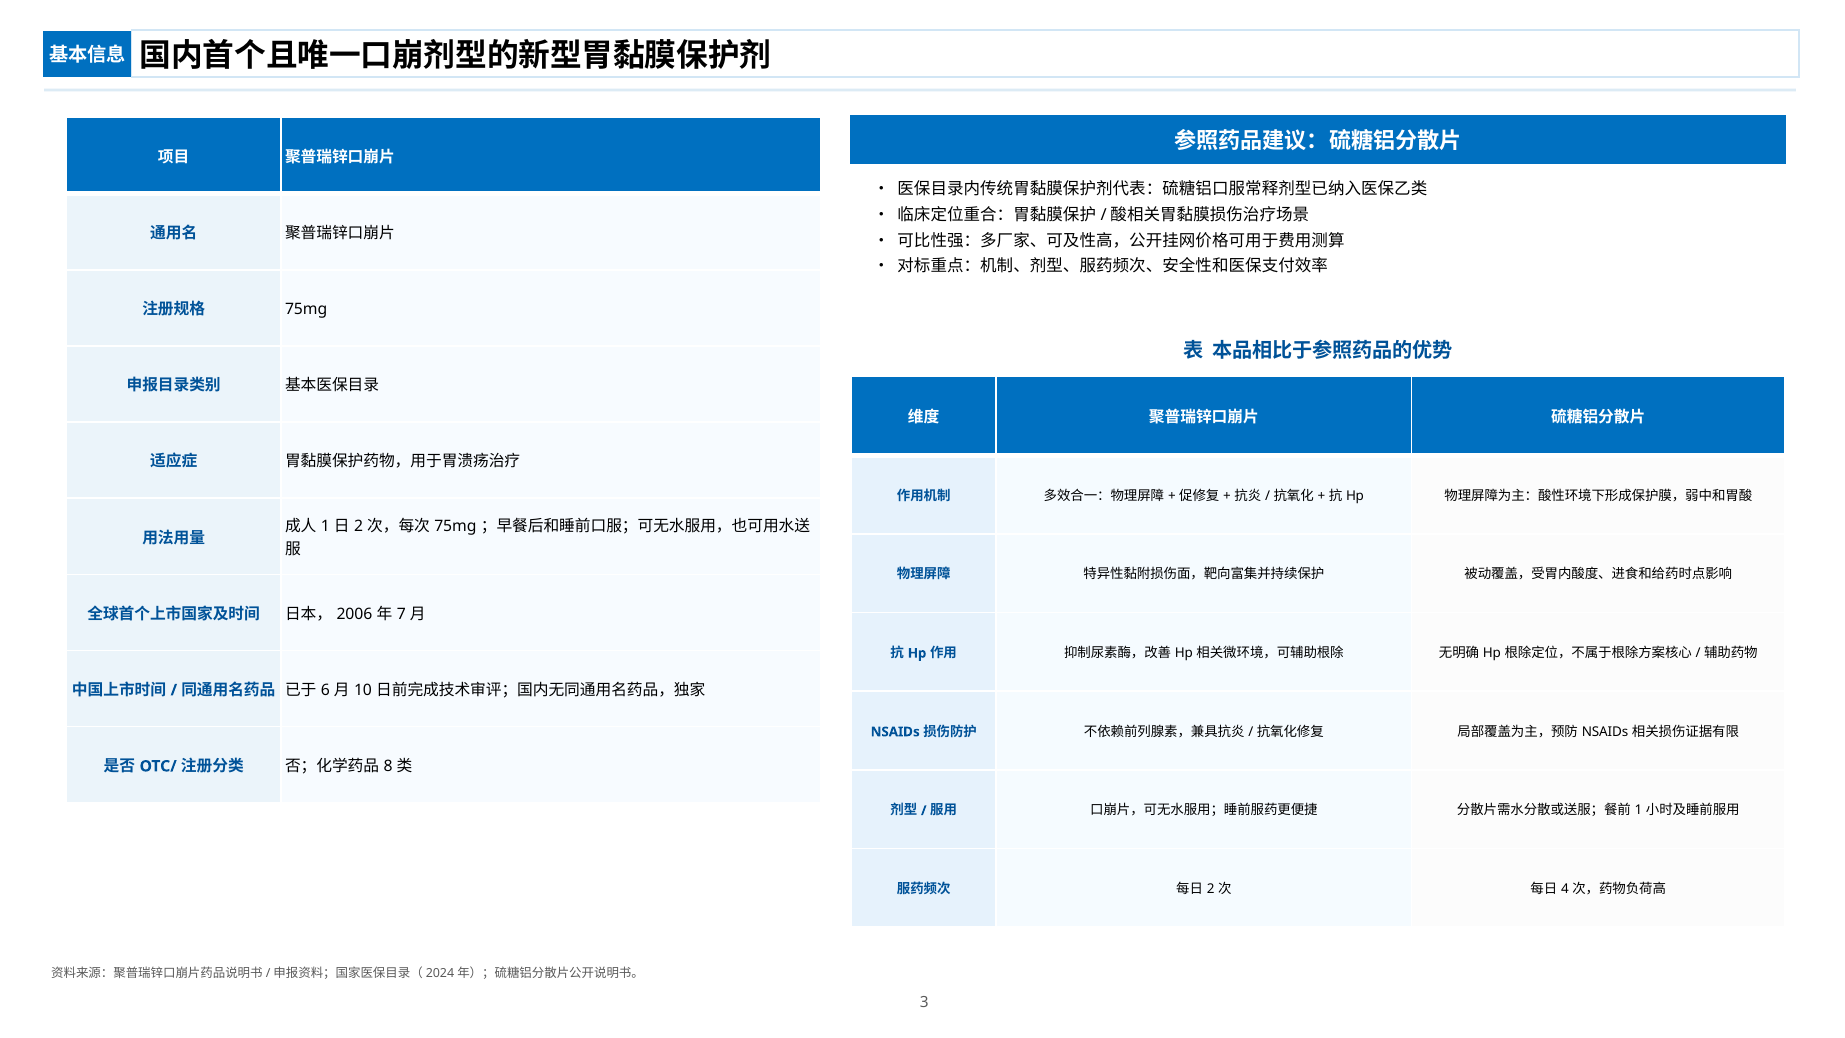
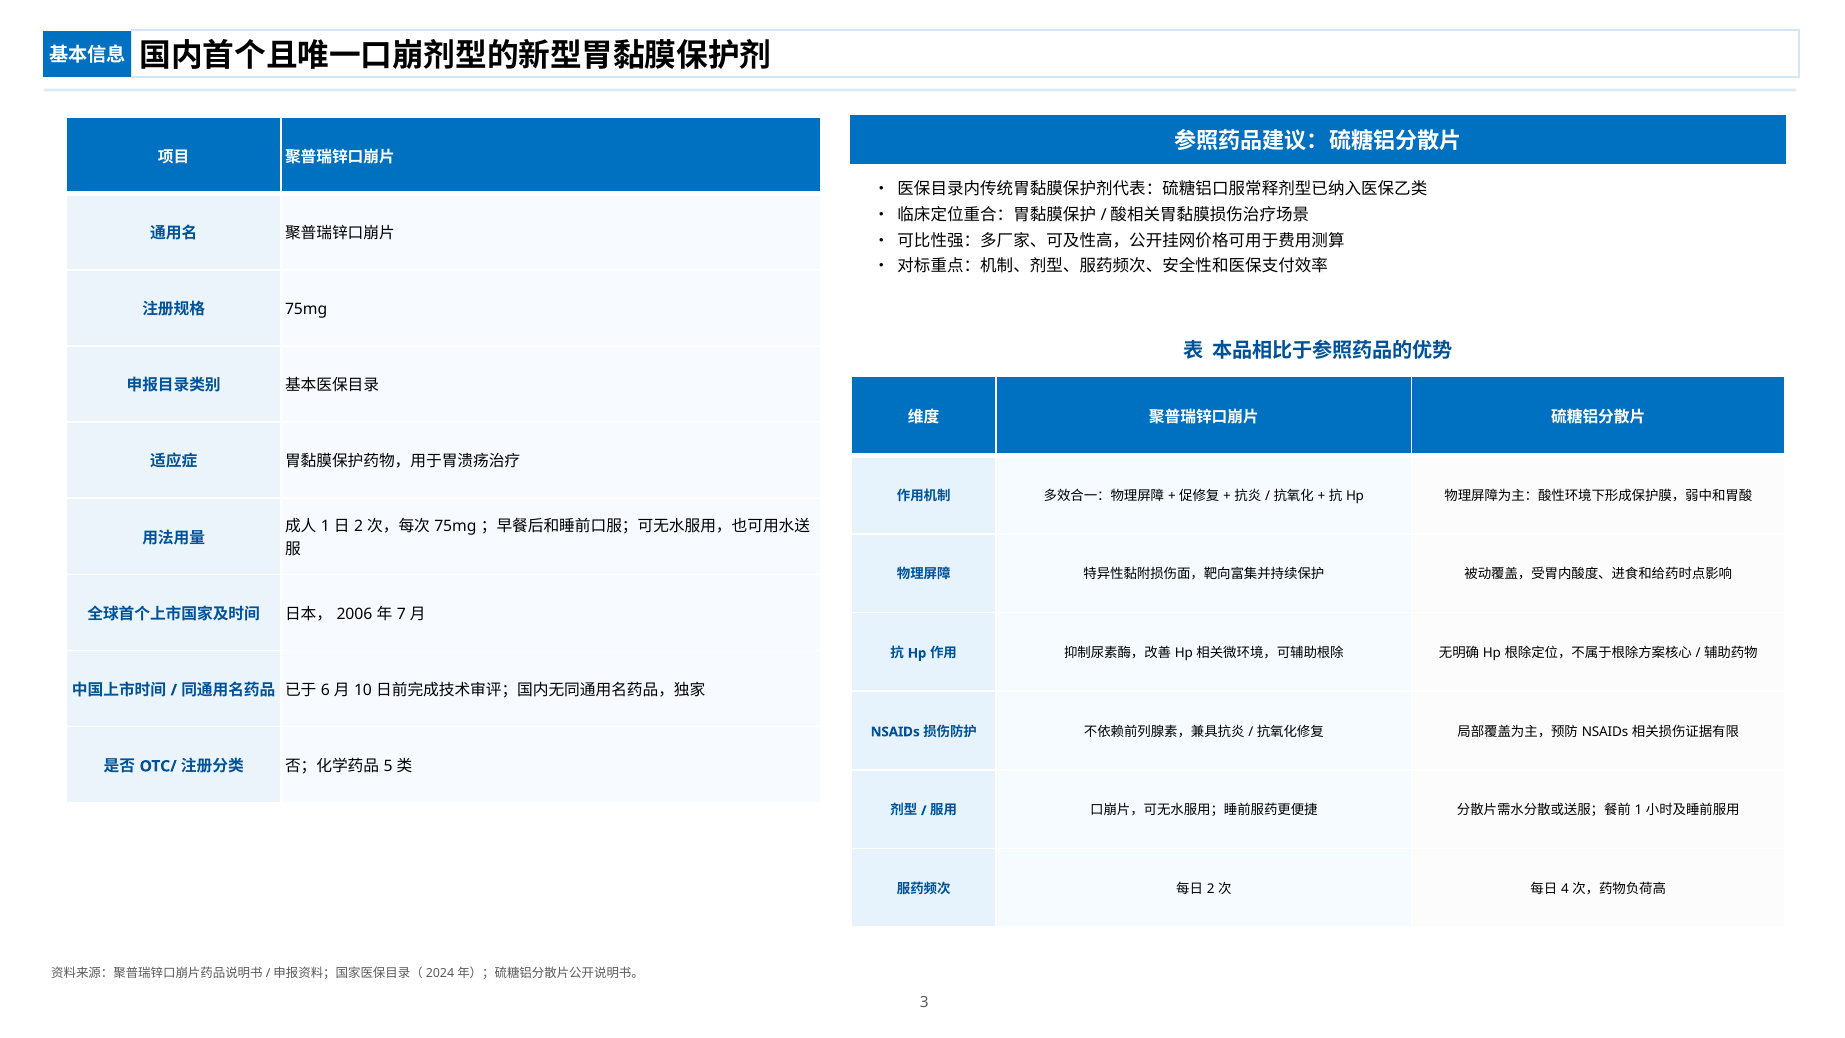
8: 8 -> 5 (388, 766)
